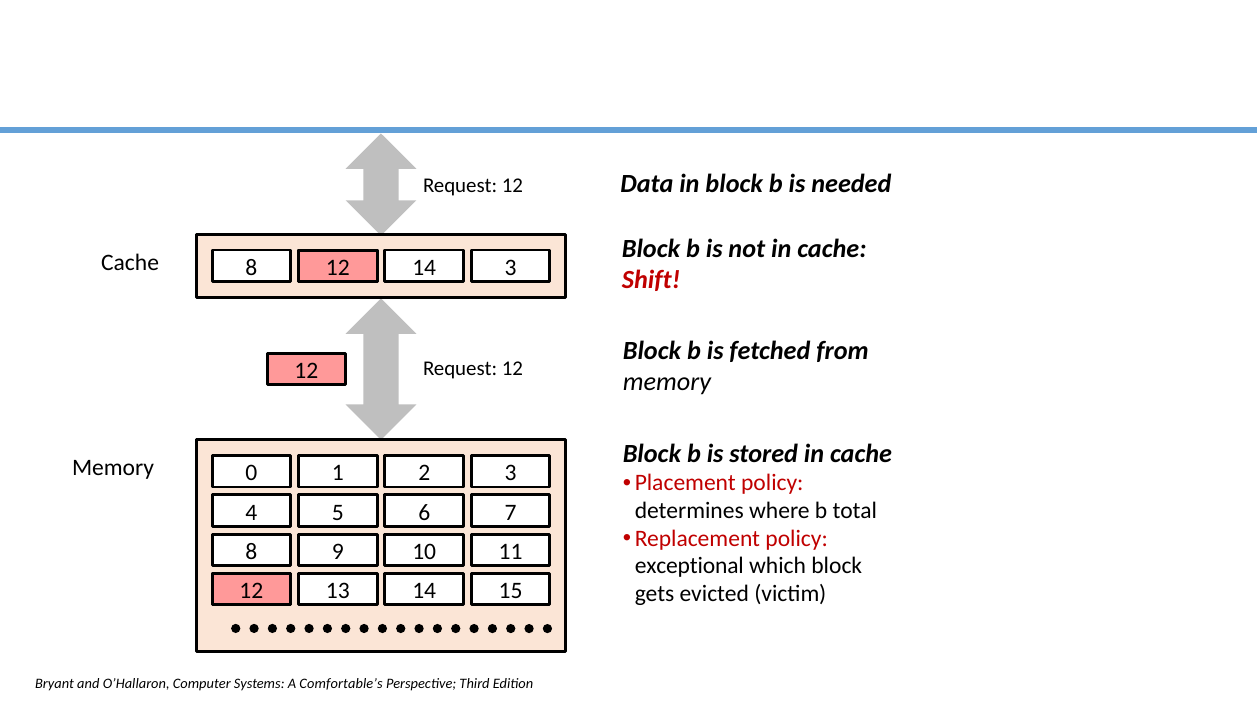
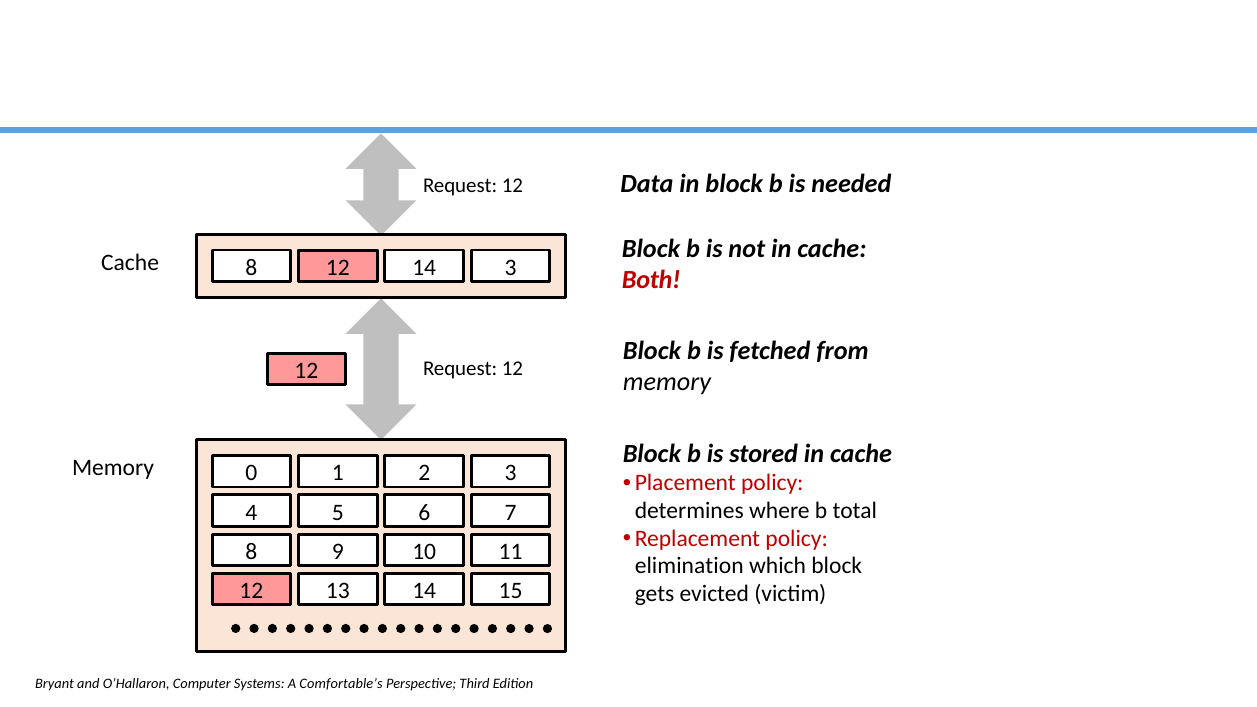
Shift: Shift -> Both (651, 280)
exceptional: exceptional -> elimination (689, 566)
